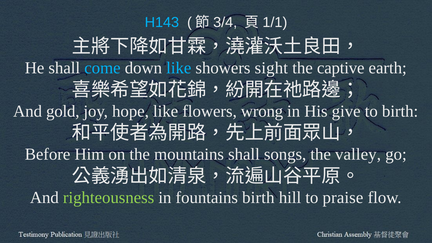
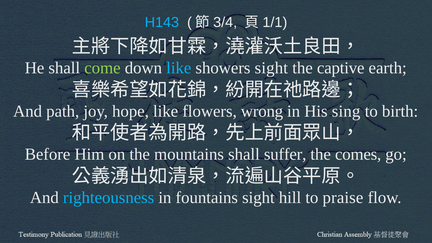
come colour: light blue -> light green (102, 68)
gold: gold -> path (63, 111)
give: give -> sing (346, 111)
songs: songs -> suffer (285, 154)
valley: valley -> comes (358, 154)
righteousness colour: light green -> light blue (109, 198)
fountains birth: birth -> sight (258, 198)
